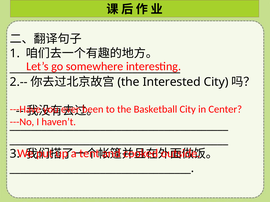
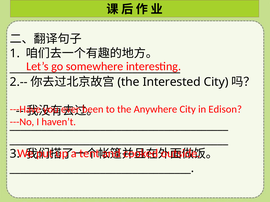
Basketball: Basketball -> Anywhere (155, 110)
Center: Center -> Edison (225, 110)
